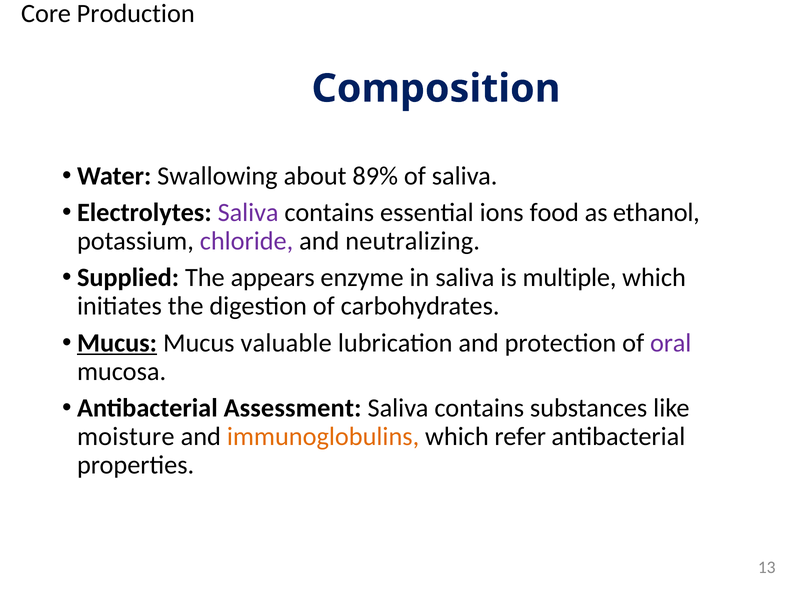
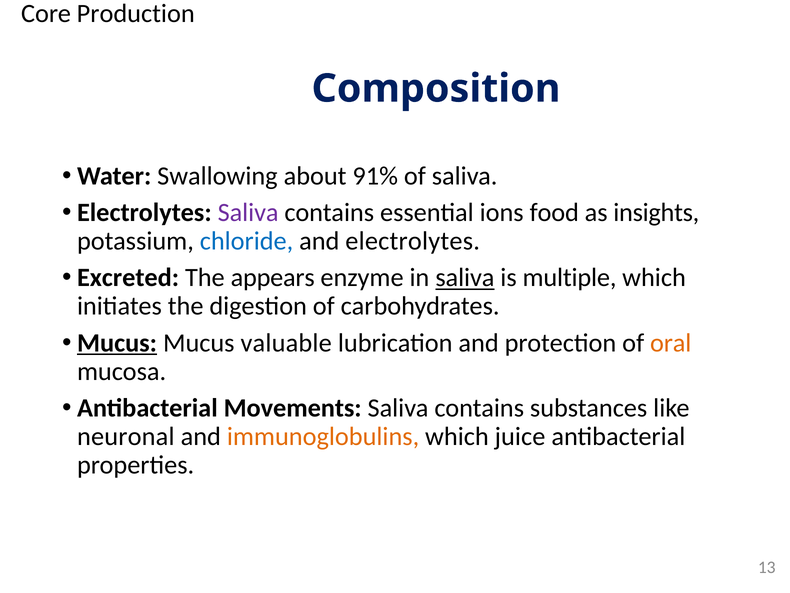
89%: 89% -> 91% (375, 176)
ethanol: ethanol -> insights (656, 212)
chloride colour: purple -> blue (247, 241)
and neutralizing: neutralizing -> electrolytes (413, 241)
Supplied: Supplied -> Excreted (128, 278)
saliva underline: none -> present (465, 278)
oral colour: purple -> orange (671, 343)
Assessment: Assessment -> Movements (293, 408)
moisture: moisture -> neuronal (126, 436)
refer: refer -> juice (520, 436)
